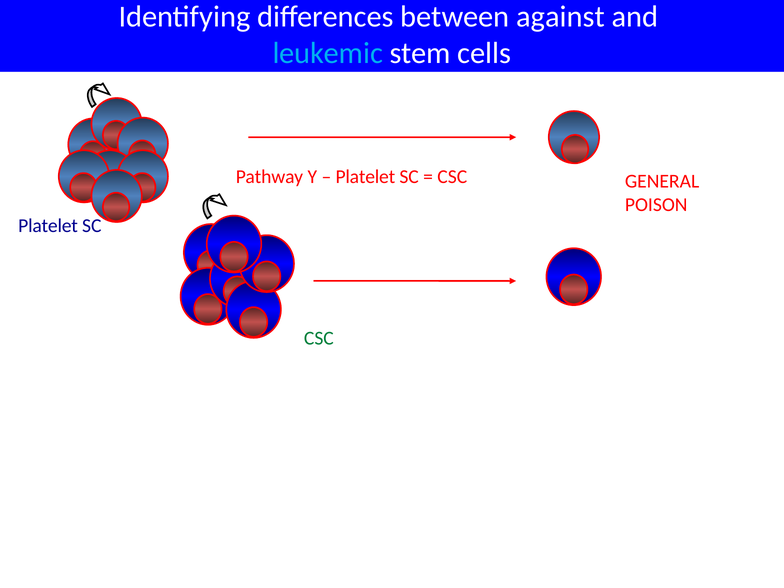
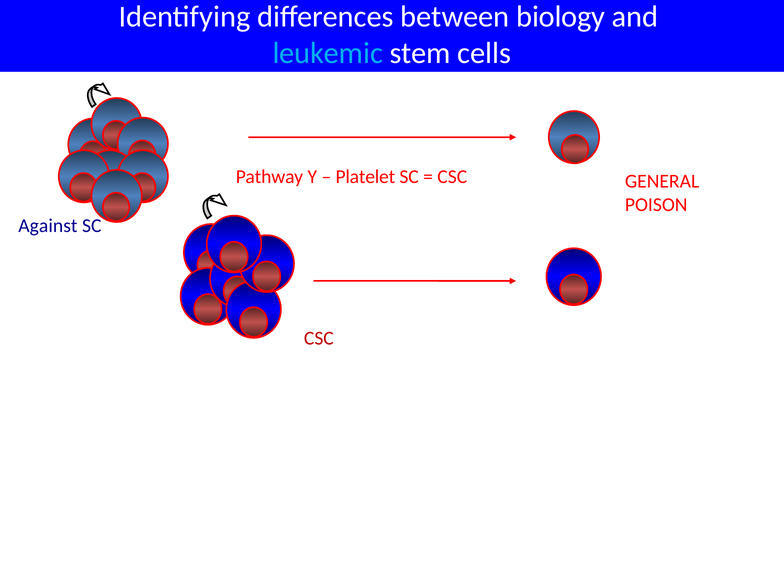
against: against -> biology (561, 16)
Platelet: Platelet -> Against (48, 226)
CSC colour: green -> red (319, 338)
